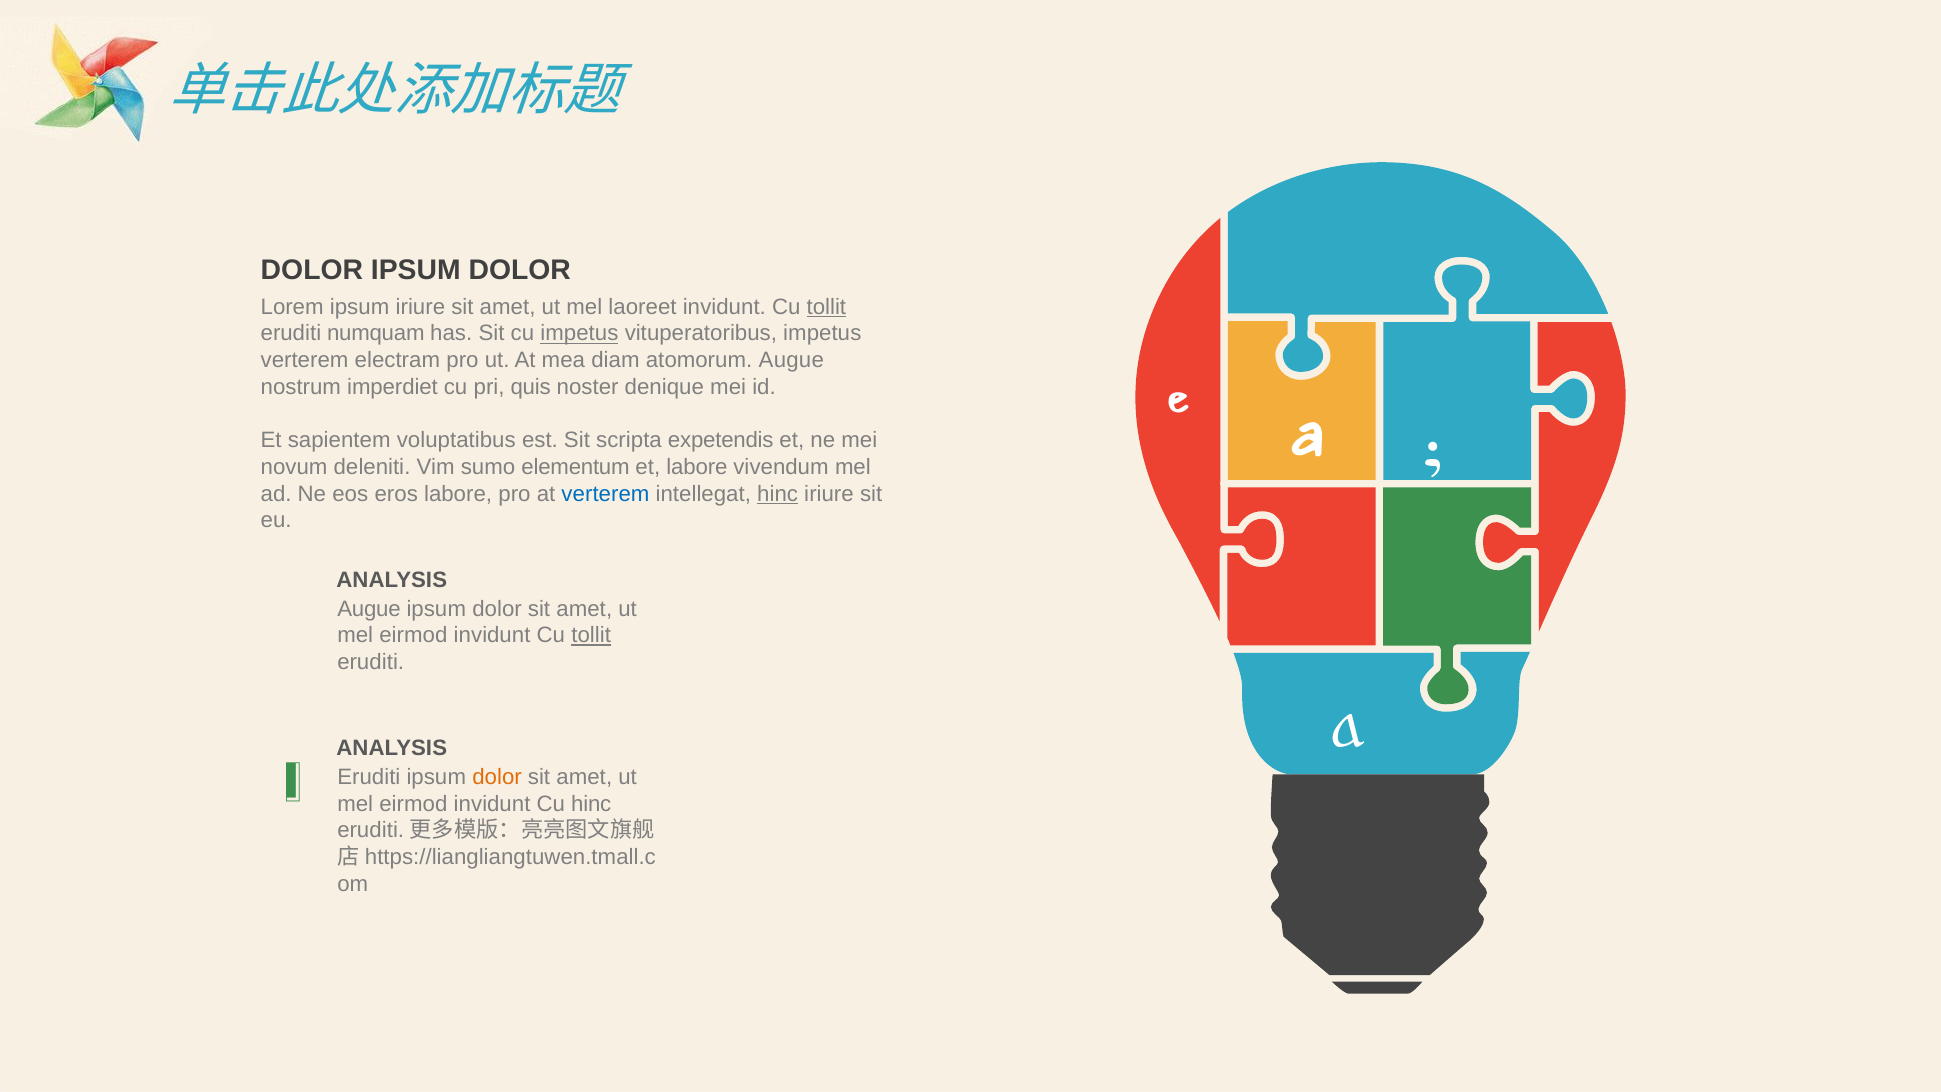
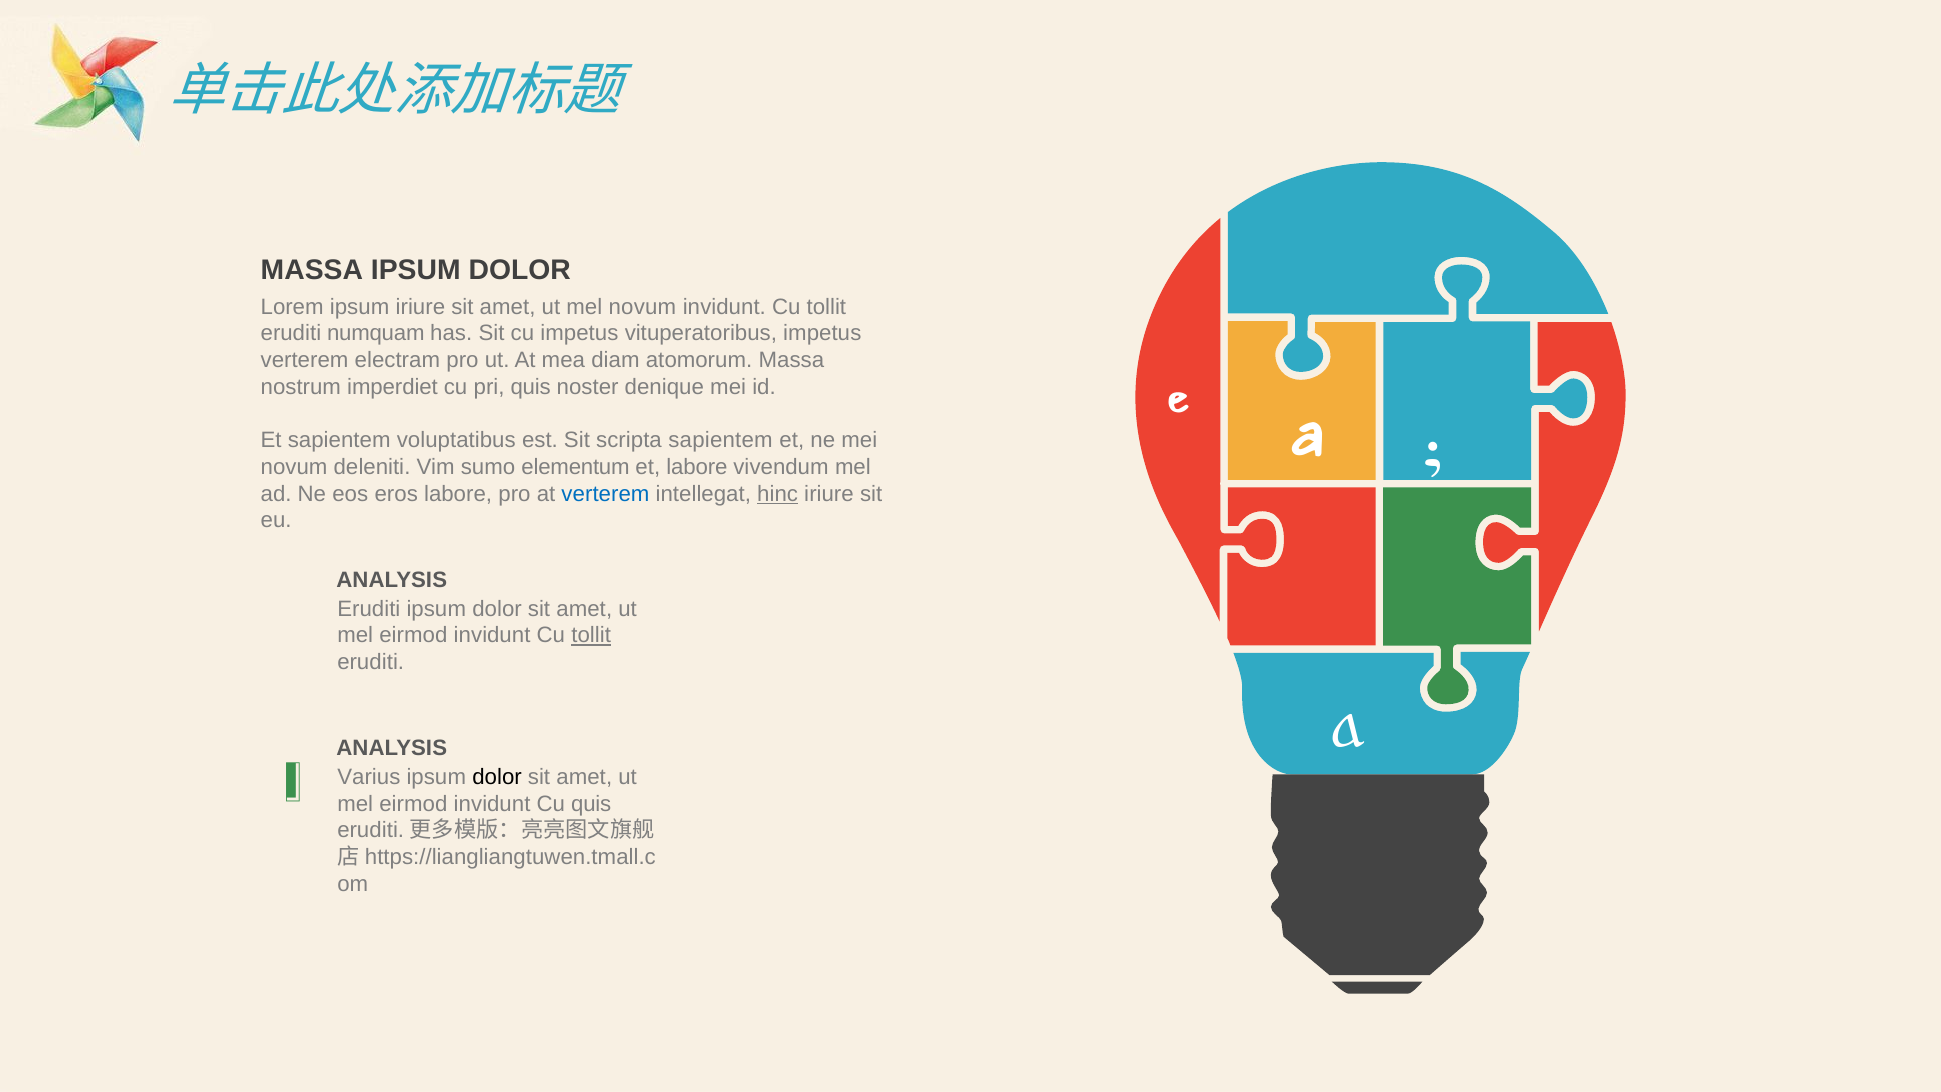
DOLOR: DOLOR -> MASSA (312, 270)
mel laoreet: laoreet -> novum (642, 307)
tollit underline: present -> none (826, 307)
impetus underline: present -> none (579, 334)
atomorum Augue: Augue -> Massa (791, 360)
scripta expetendis: expetendis -> sapientem (721, 440)
Augue: Augue -> Eruditi (369, 609)
Eruditi: Eruditi -> Varius (369, 777)
dolor colour: orange -> black (497, 777)
Cu hinc: hinc -> quis (591, 804)
